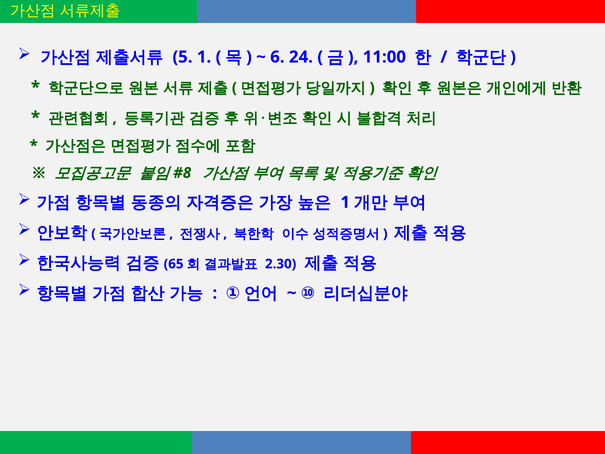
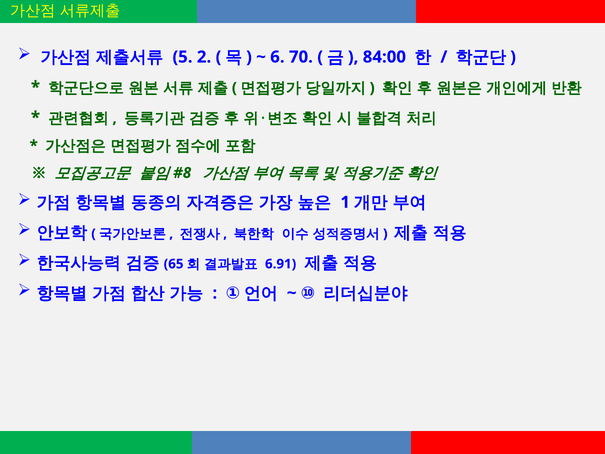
5 1: 1 -> 2 (204, 57)
24: 24 -> 70 (301, 57)
11:00: 11:00 -> 84:00 (384, 57)
2.30: 2.30 -> 6.91 (281, 264)
